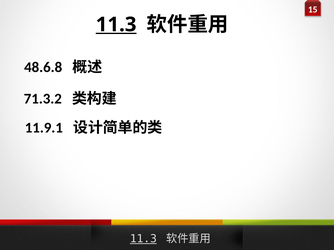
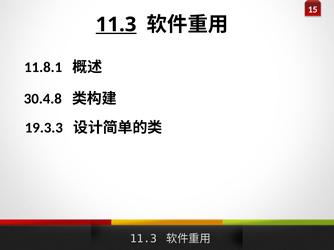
48.6.8: 48.6.8 -> 11.8.1 (43, 67)
71.3.2: 71.3.2 -> 30.4.8 (43, 99)
11.9.1: 11.9.1 -> 19.3.3 (44, 128)
11.3 underline: present -> none (143, 239)
